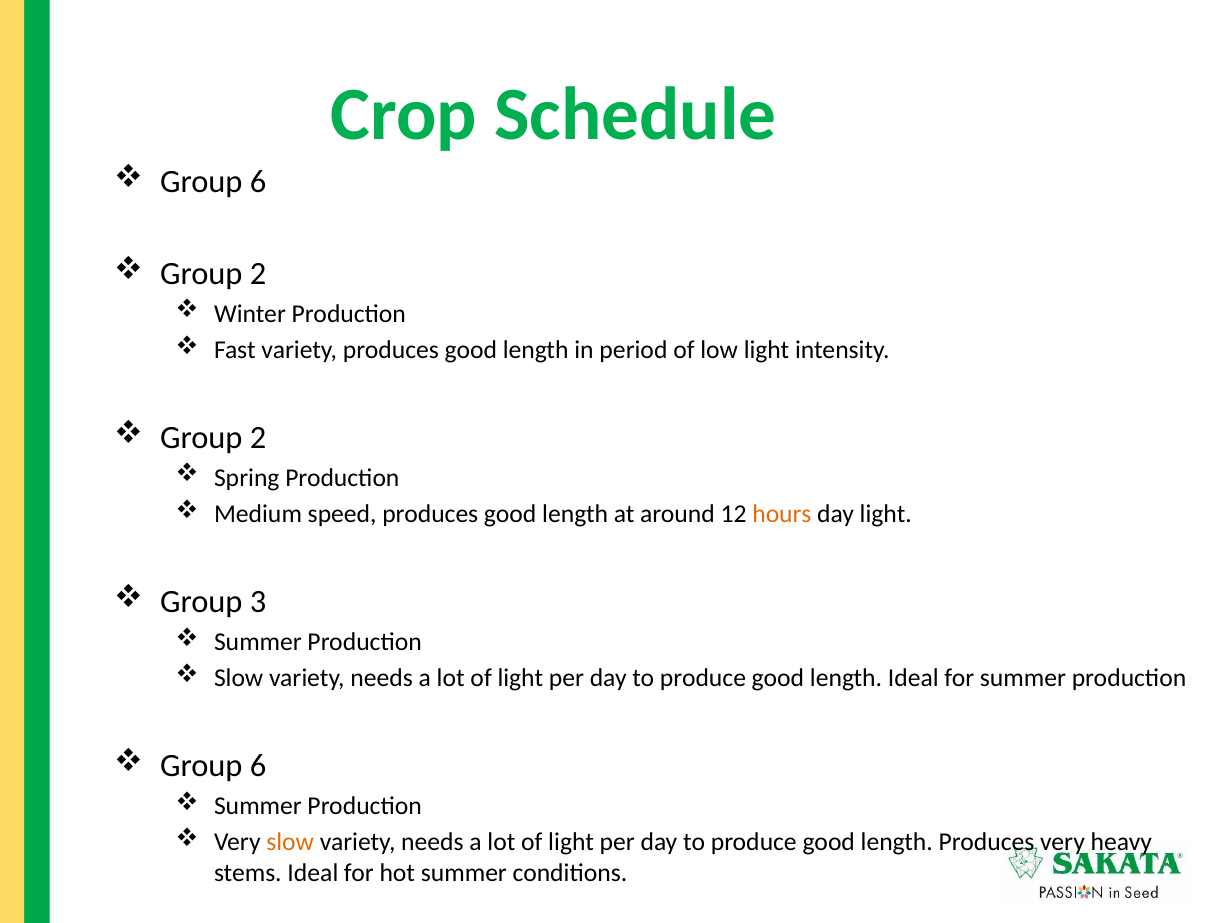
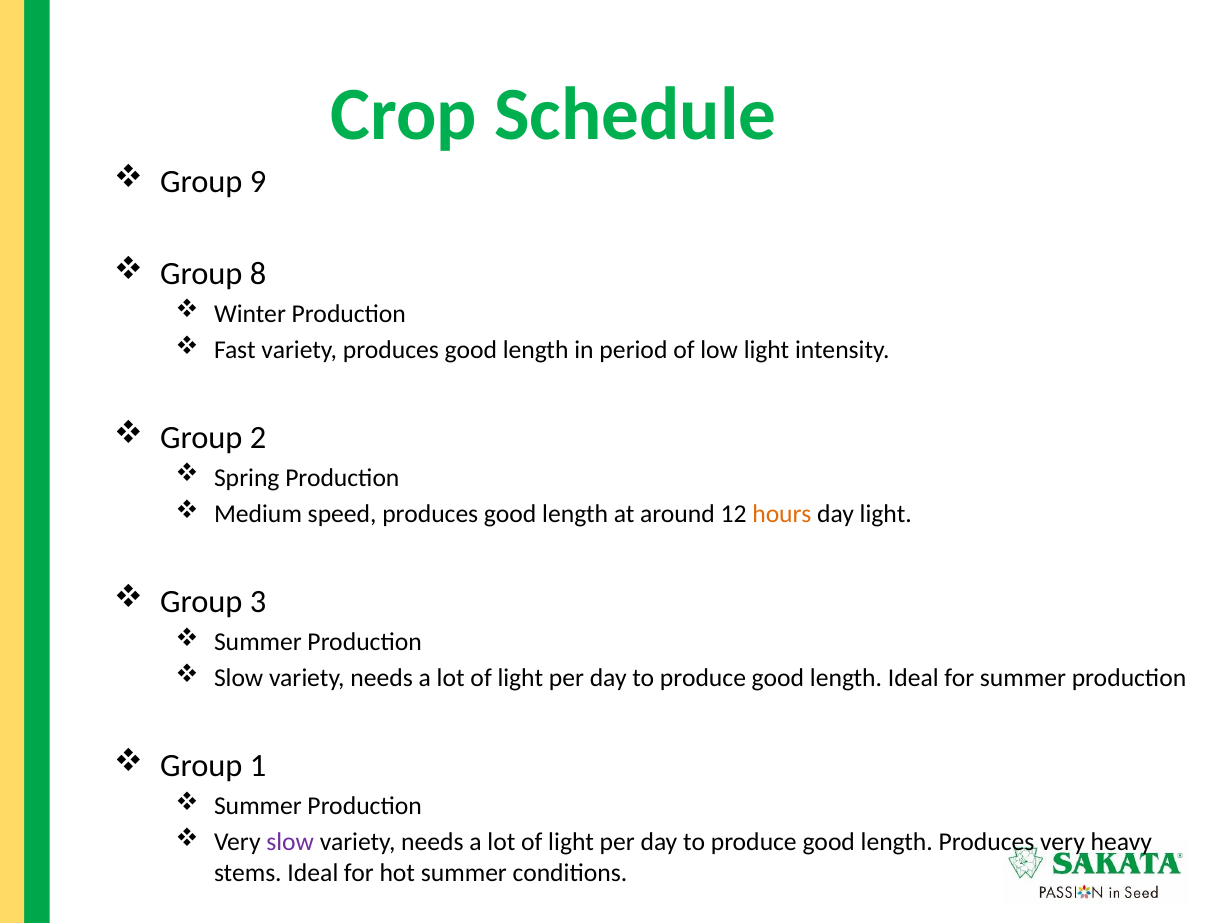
6: 6 -> 9 (258, 182)
2: 2 -> 8 (258, 274)
6: 6 -> 1 (258, 766)
slow colour: orange -> purple (290, 842)
